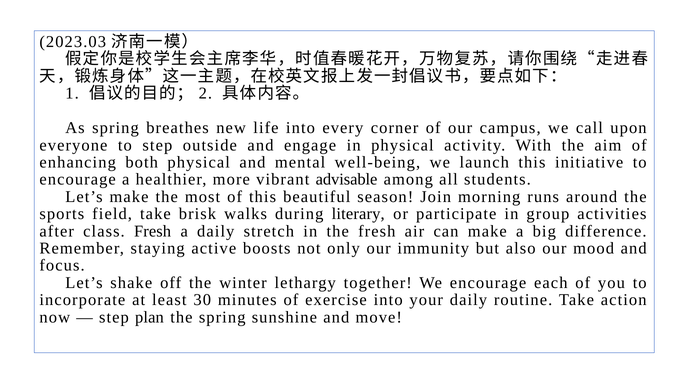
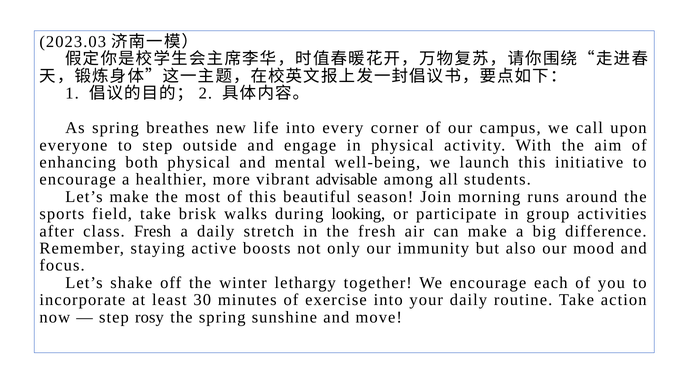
literary: literary -> looking (358, 214)
plan: plan -> rosy (149, 318)
